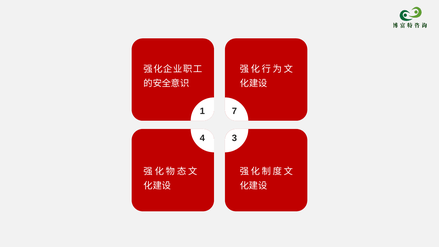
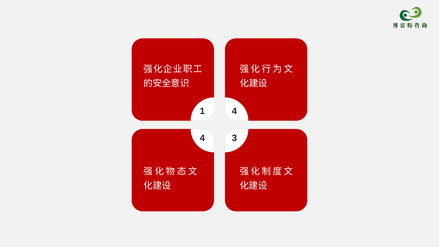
1 7: 7 -> 4 (234, 111)
